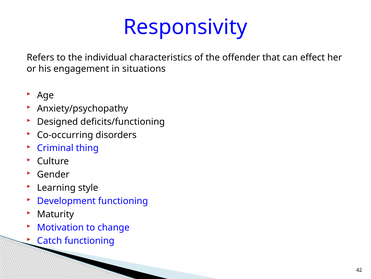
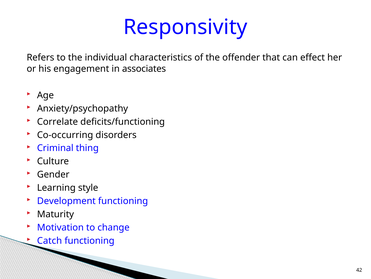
situations: situations -> associates (144, 69)
Designed: Designed -> Correlate (57, 121)
